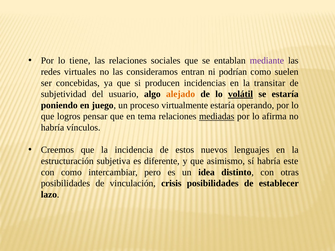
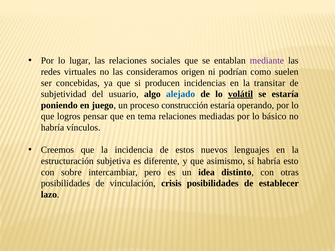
tiene: tiene -> lugar (80, 61)
entran: entran -> origen (193, 72)
alejado colour: orange -> blue (181, 94)
virtualmente: virtualmente -> construcción (185, 105)
mediadas underline: present -> none (217, 117)
afirma: afirma -> básico (274, 117)
este: este -> esto (291, 161)
con como: como -> sobre (71, 172)
